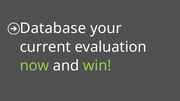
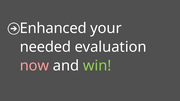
Database: Database -> Enhanced (53, 28)
current: current -> needed (45, 47)
now colour: light green -> pink (34, 66)
